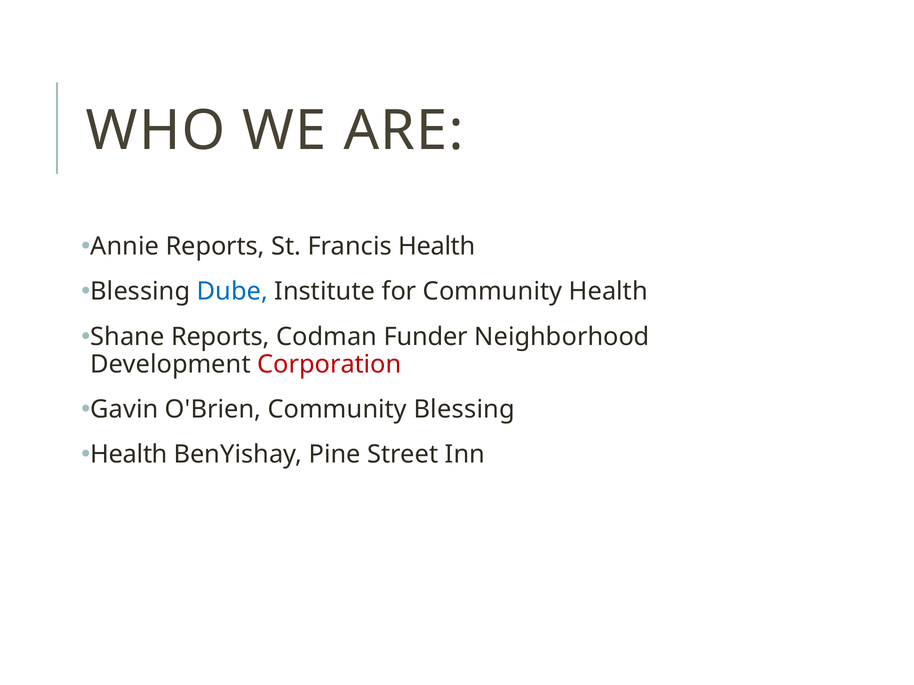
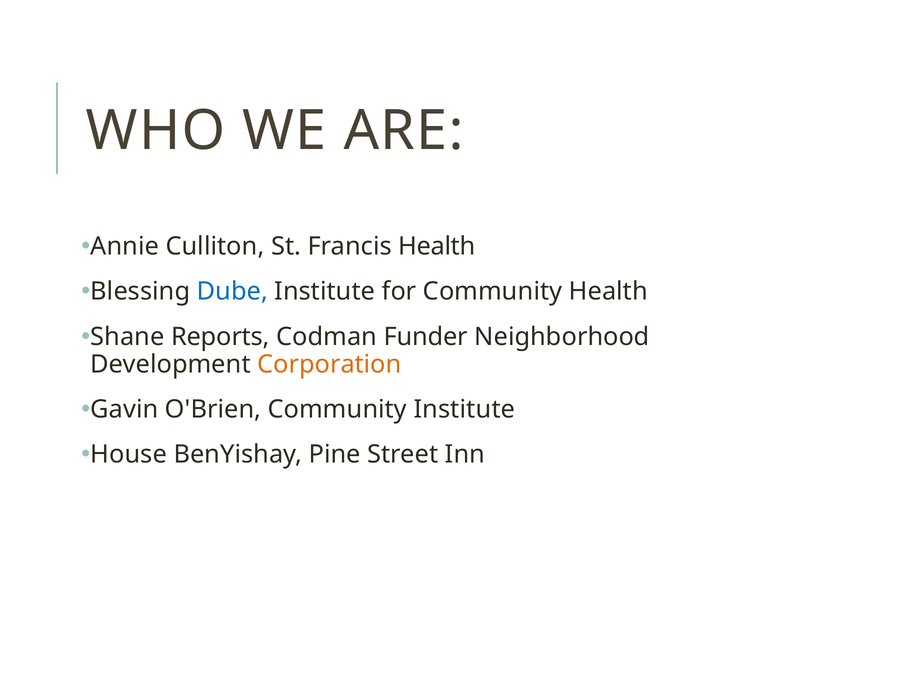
Annie Reports: Reports -> Culliton (215, 247)
Corporation colour: red -> orange (329, 364)
Community Blessing: Blessing -> Institute (464, 410)
Health: Health -> House (129, 455)
